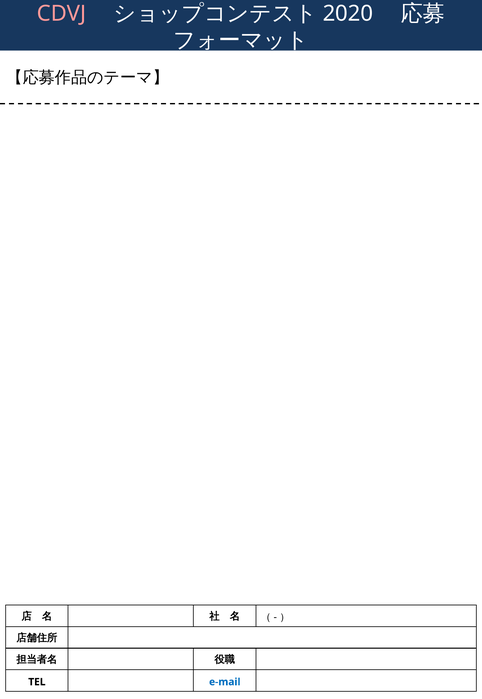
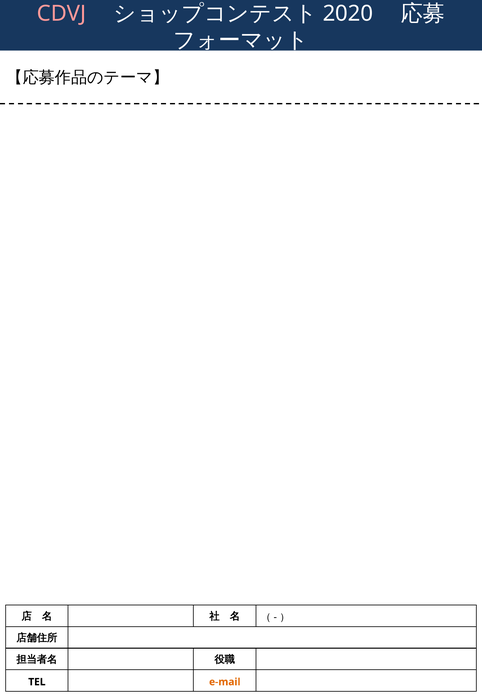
e-mail colour: blue -> orange (225, 682)
